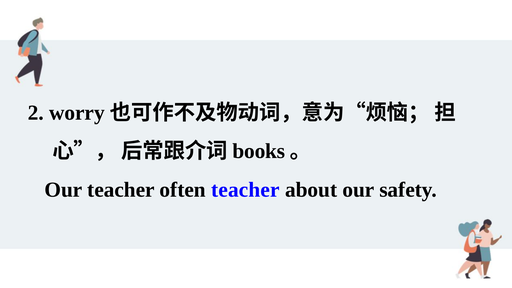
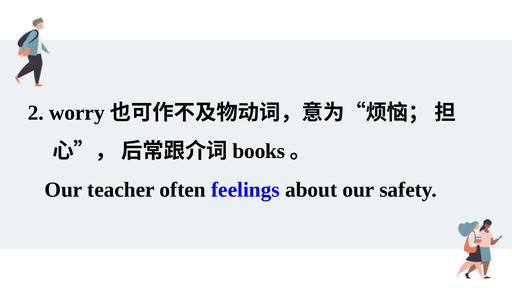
often teacher: teacher -> feelings (245, 190)
